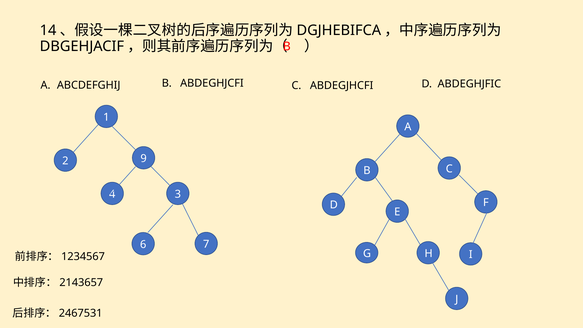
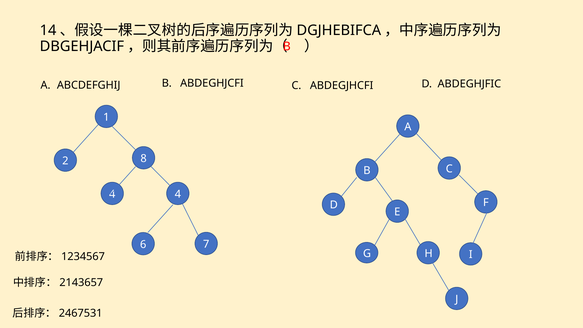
9: 9 -> 8 (144, 158)
4 3: 3 -> 4 (178, 194)
